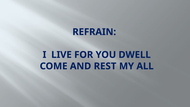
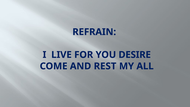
DWELL: DWELL -> DESIRE (135, 55)
